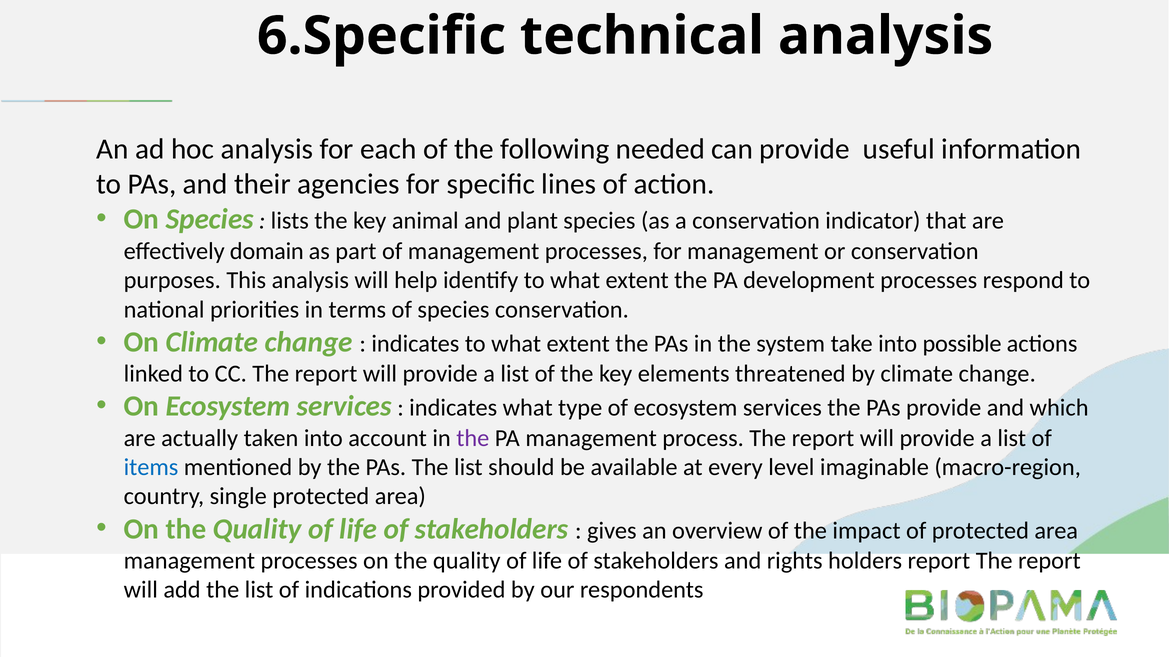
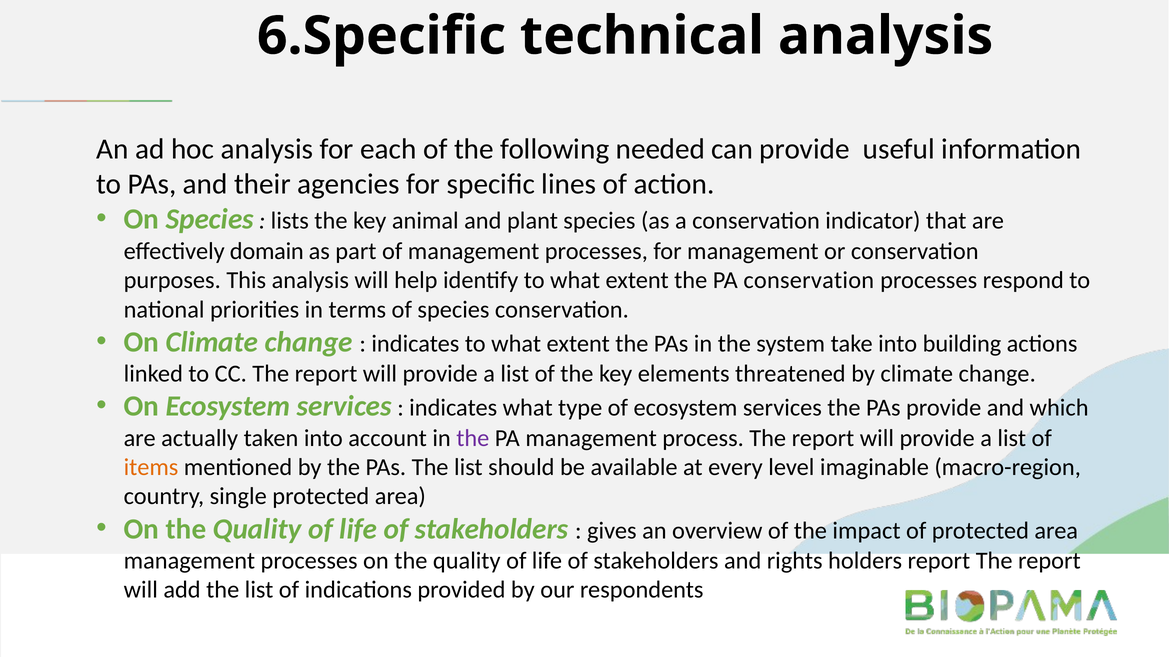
PA development: development -> conservation (809, 281)
possible: possible -> building (962, 344)
items colour: blue -> orange (151, 468)
